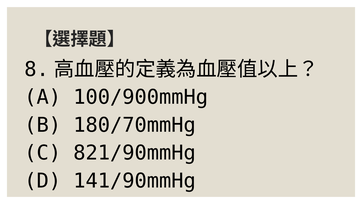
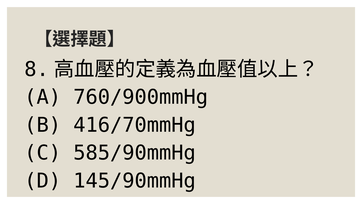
100/900mmHg: 100/900mmHg -> 760/900mmHg (141, 97)
180/70mmHg: 180/70mmHg -> 416/70mmHg (135, 125)
821/90mmHg: 821/90mmHg -> 585/90mmHg (135, 153)
141/90mmHg: 141/90mmHg -> 145/90mmHg (135, 181)
